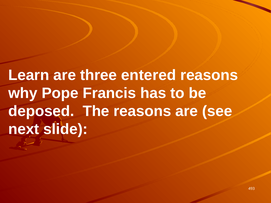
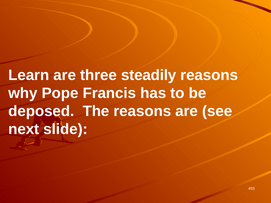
entered: entered -> steadily (149, 75)
